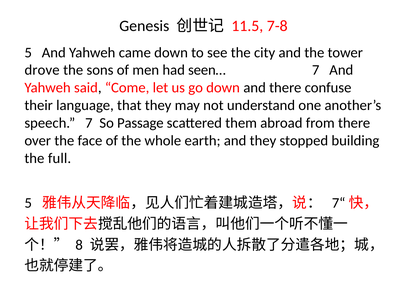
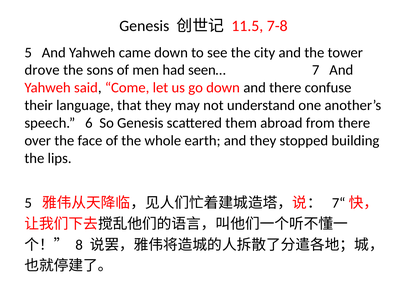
speech 7: 7 -> 6 (89, 123)
So Passage: Passage -> Genesis (140, 123)
full: full -> lips (60, 158)
